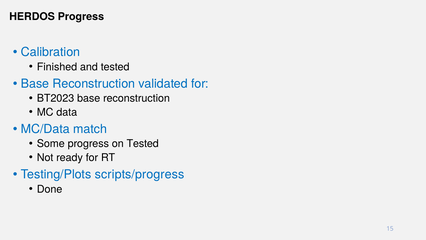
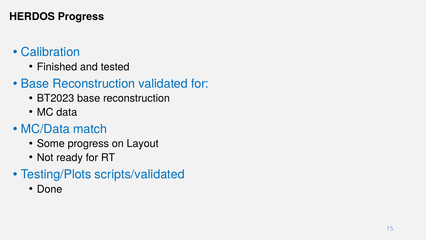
on Tested: Tested -> Layout (143, 144)
scripts/progress: scripts/progress -> scripts/validated (140, 174)
